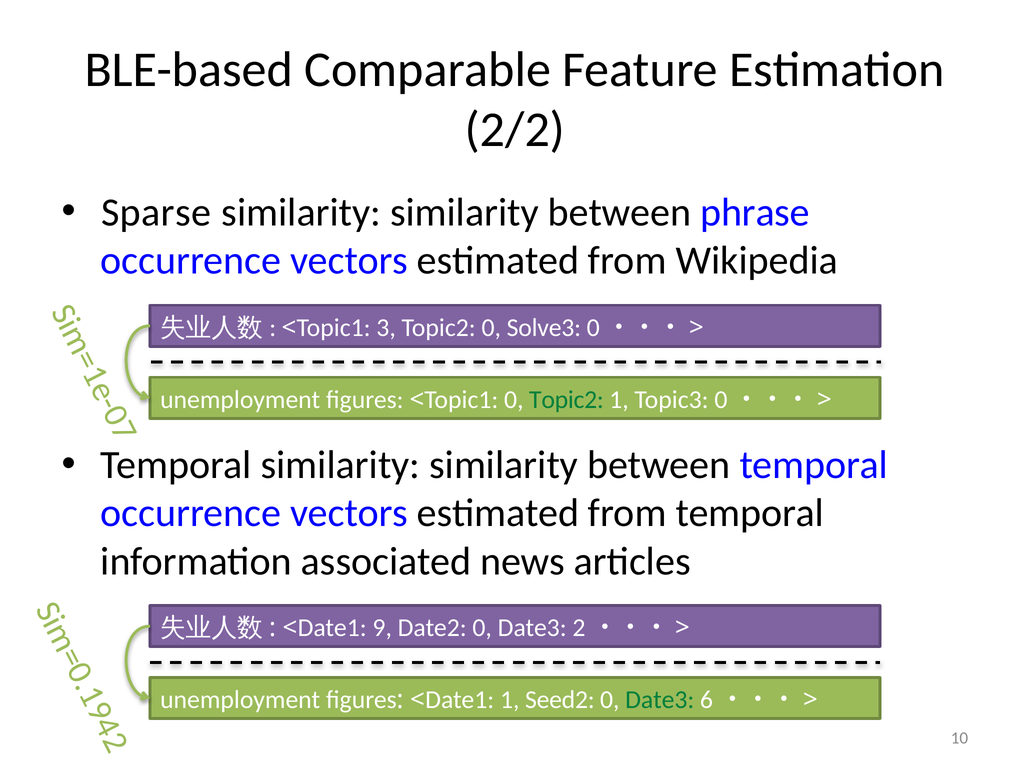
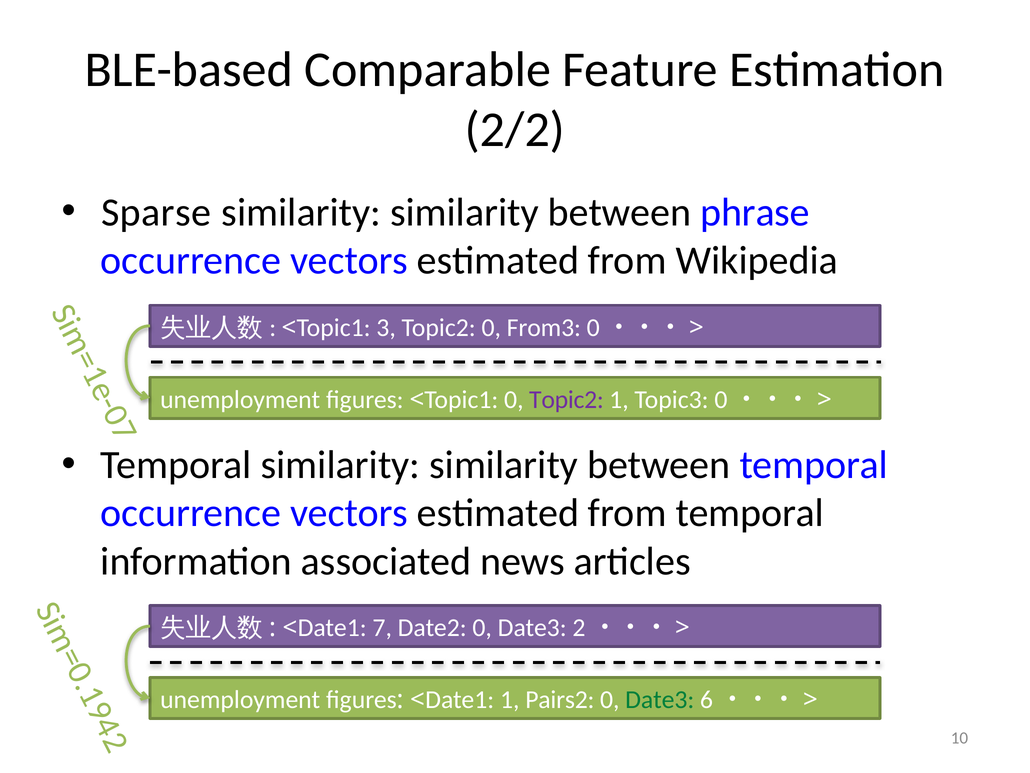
Solve3: Solve3 -> From3 (544, 327)
Topic2 colour: green -> purple (566, 399)
9: 9 -> 7 (382, 628)
Seed2: Seed2 -> Pairs2 (560, 699)
